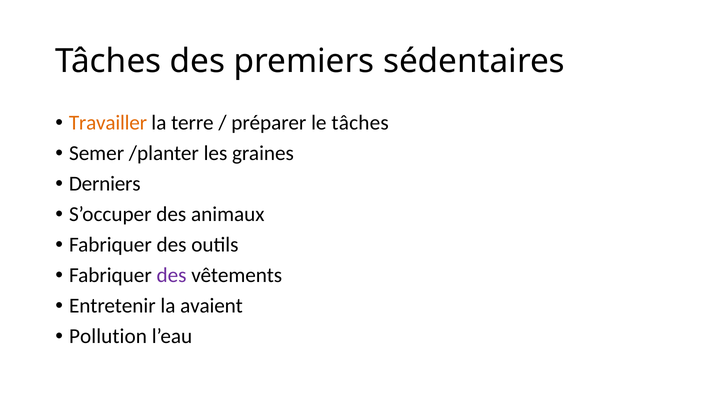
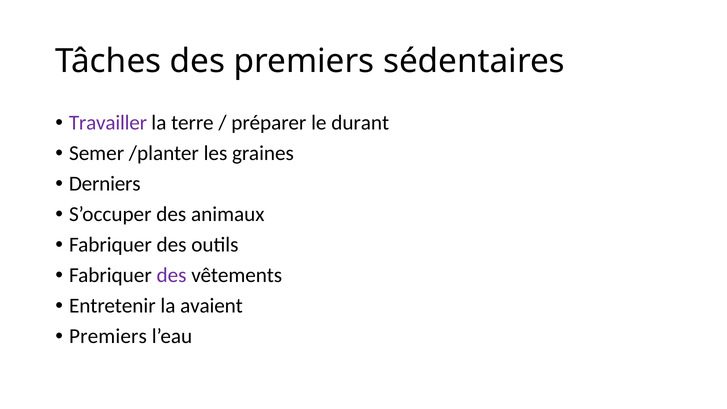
Travailler colour: orange -> purple (108, 123)
le tâches: tâches -> durant (360, 123)
Pollution: Pollution -> Premiers (108, 336)
